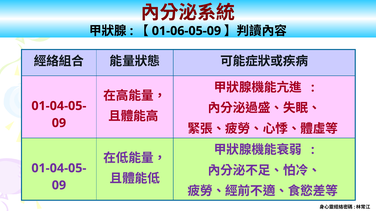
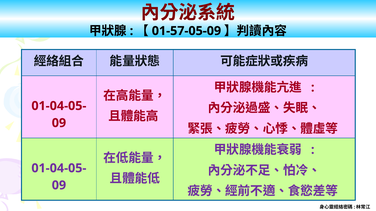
01-06-05-09: 01-06-05-09 -> 01-57-05-09 (186, 31)
